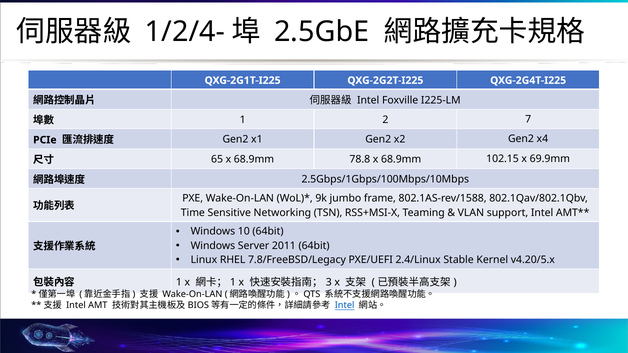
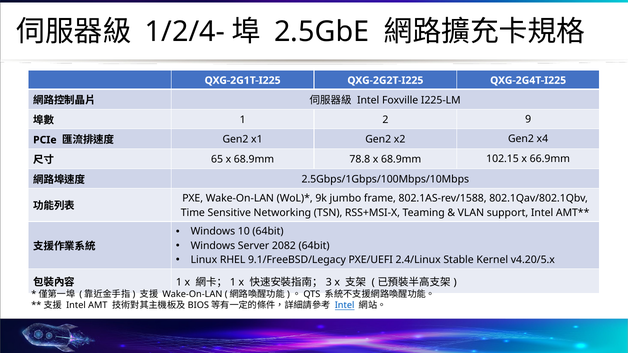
7: 7 -> 9 (528, 119)
69.9mm: 69.9mm -> 66.9mm (550, 159)
2011: 2011 -> 2082 (284, 246)
7.8/FreeBSD/Legacy: 7.8/FreeBSD/Legacy -> 9.1/FreeBSD/Legacy (297, 260)
